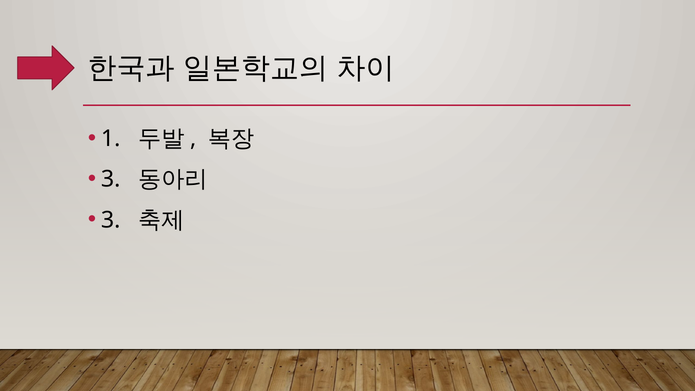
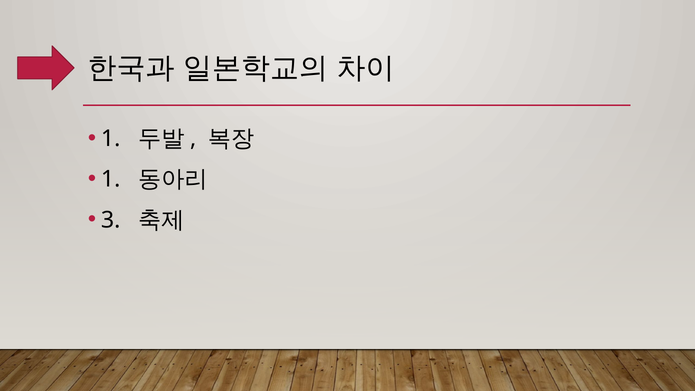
3: 3 -> 1 (111, 179)
